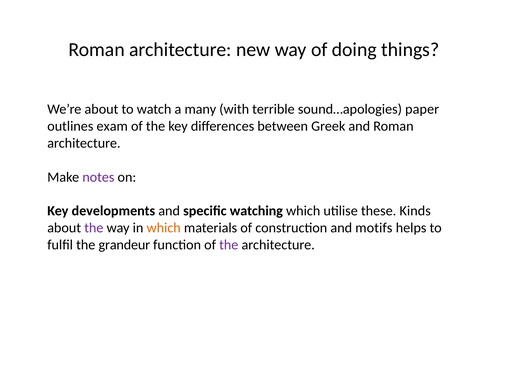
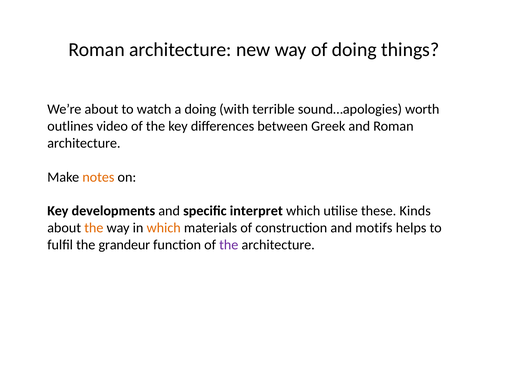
a many: many -> doing (200, 109)
paper: paper -> worth (422, 109)
exam: exam -> video (112, 126)
notes colour: purple -> orange (98, 177)
watching: watching -> interpret (256, 211)
the colour: purple -> orange (94, 228)
